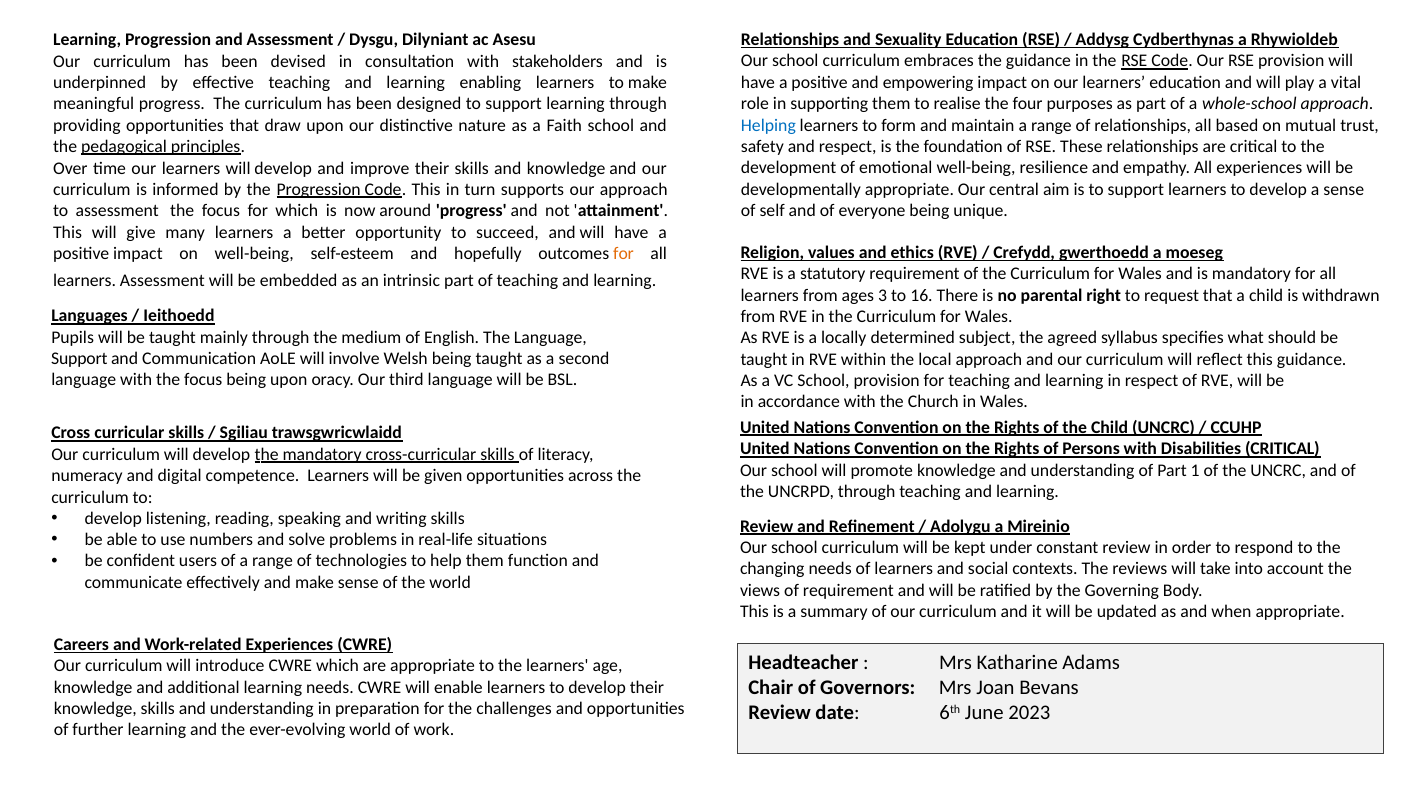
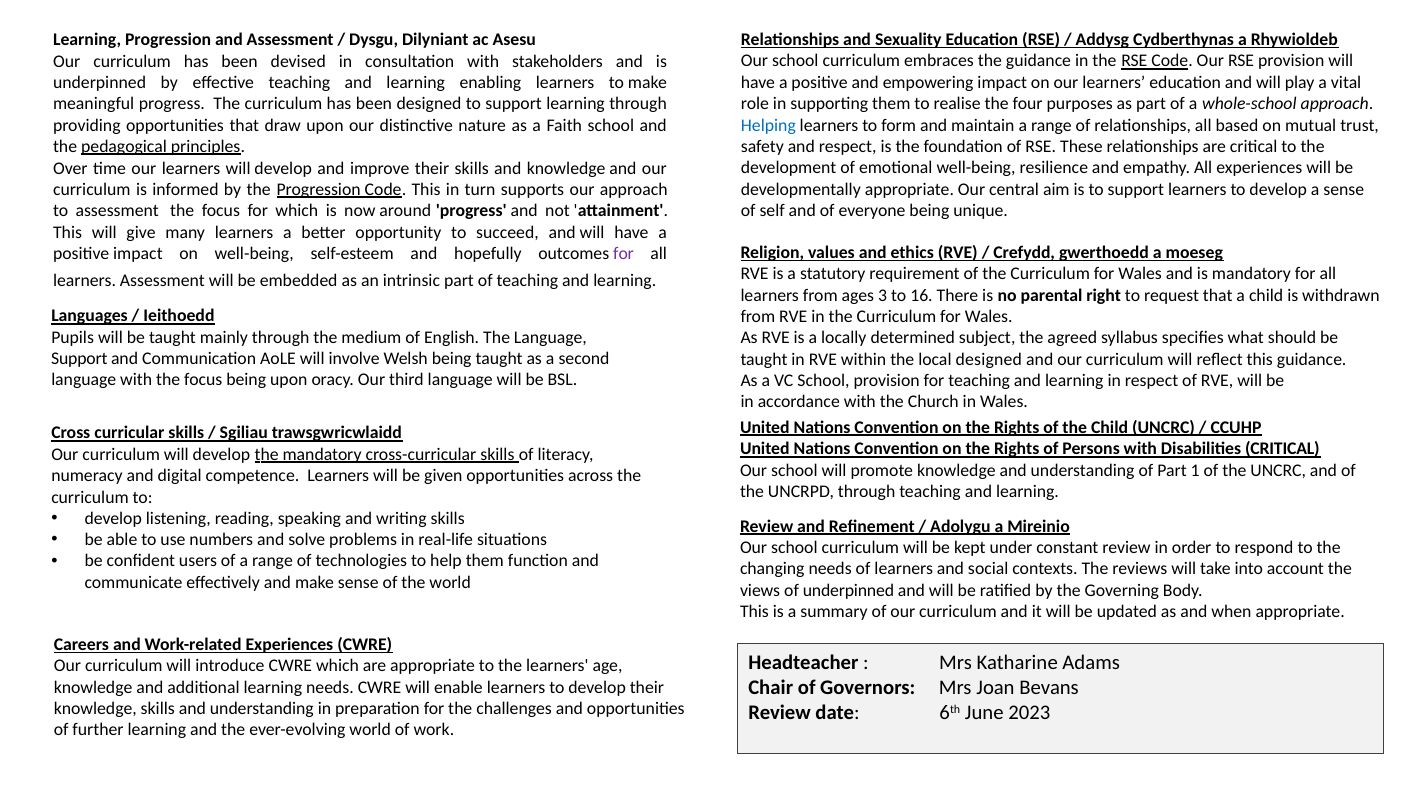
for colour: orange -> purple (624, 254)
local approach: approach -> designed (989, 359)
of requirement: requirement -> underpinned (848, 590)
